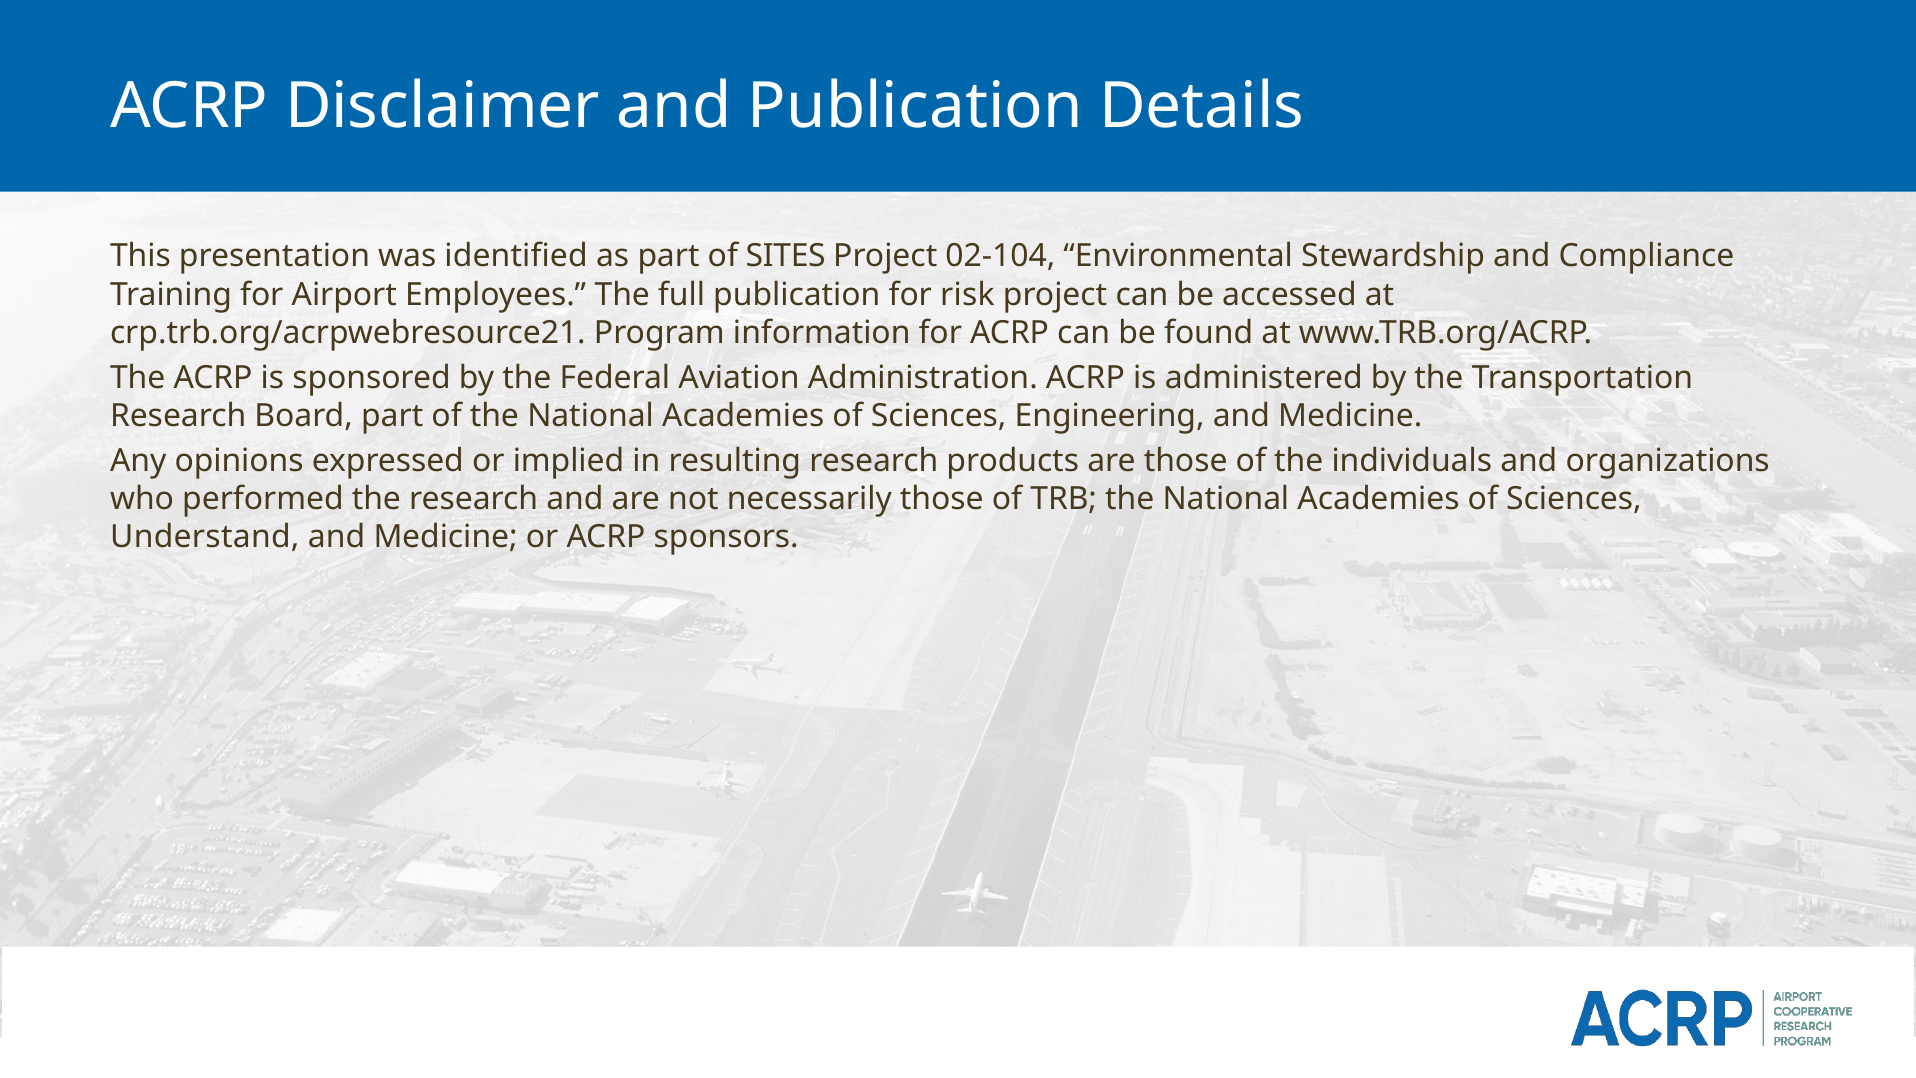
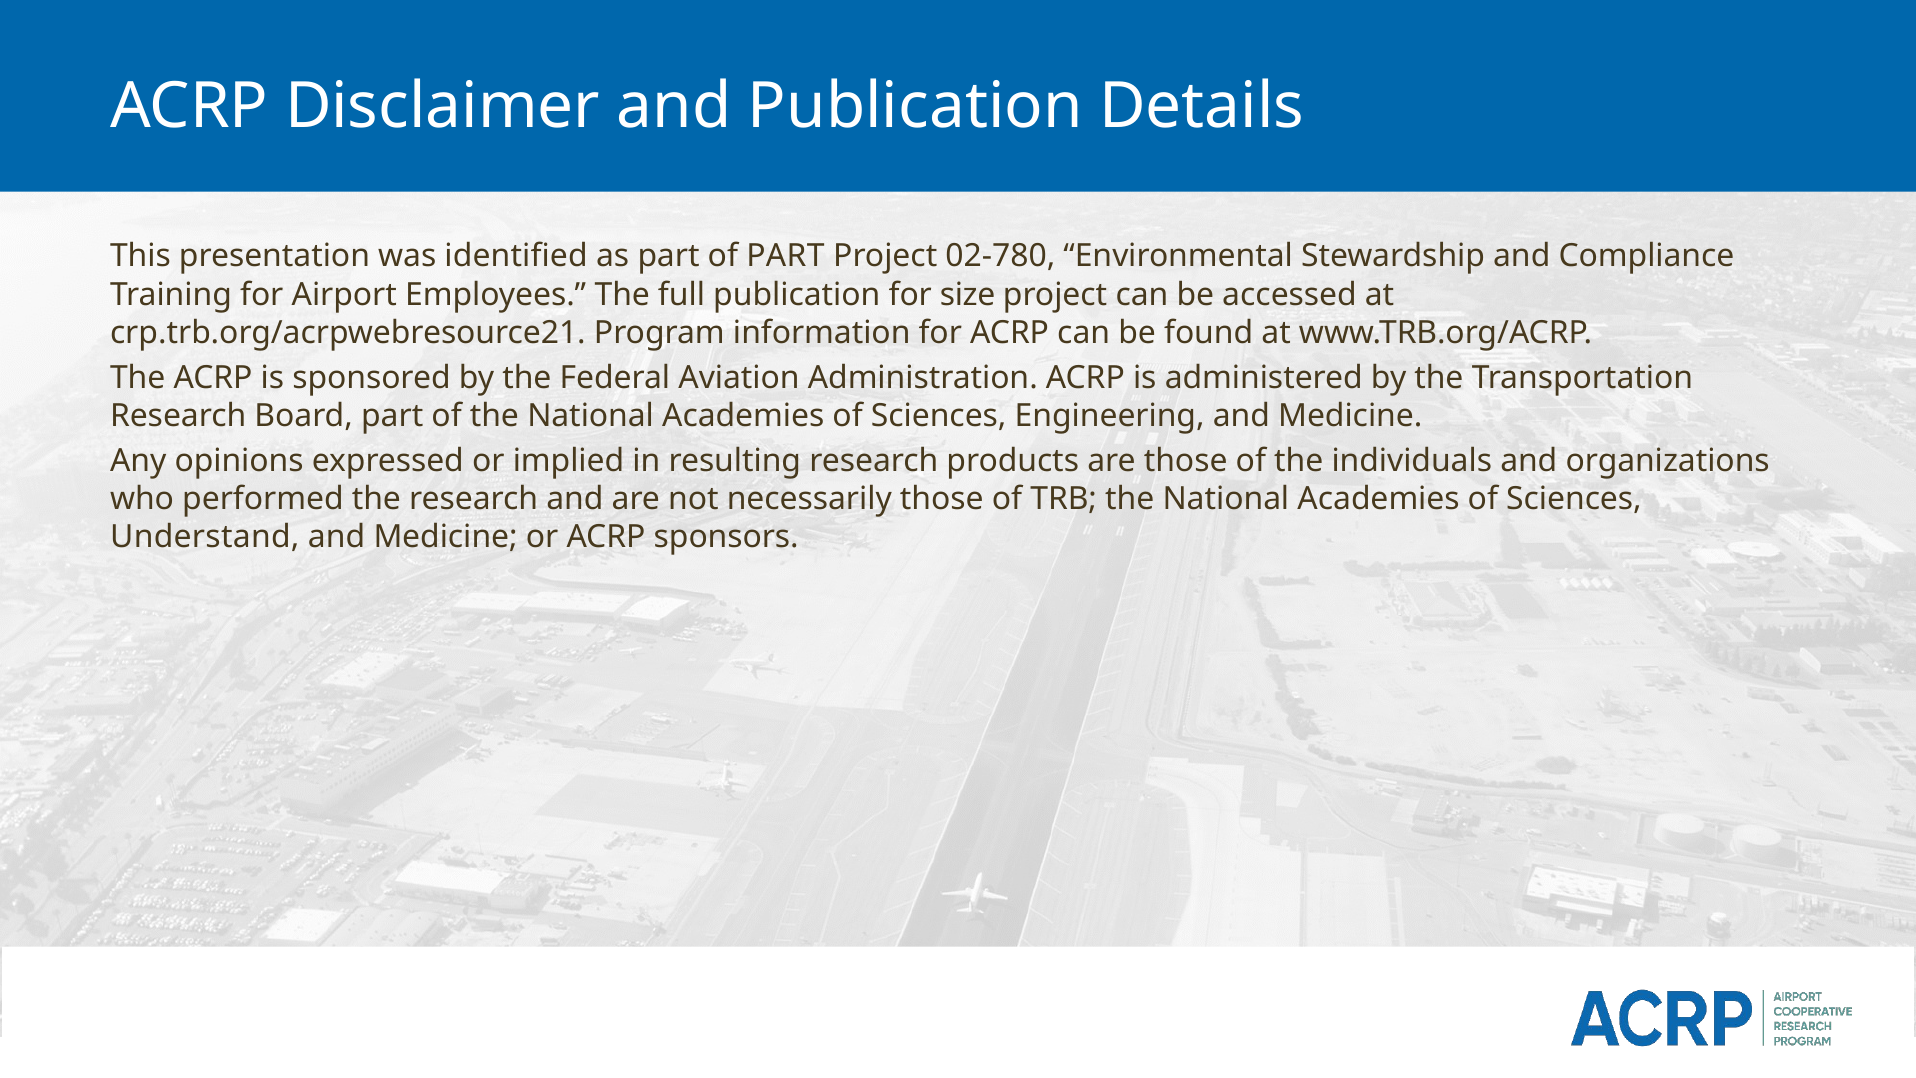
of SITES: SITES -> PART (785, 256)
02-104: 02-104 -> 02-780 (1000, 256)
risk: risk -> size (968, 294)
